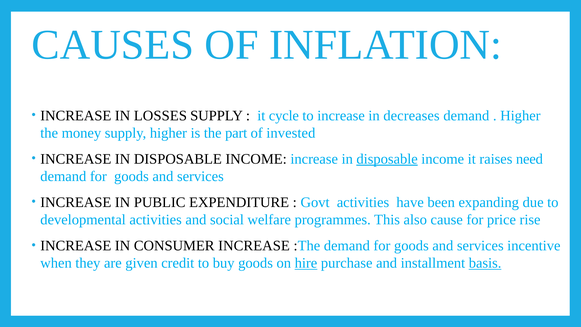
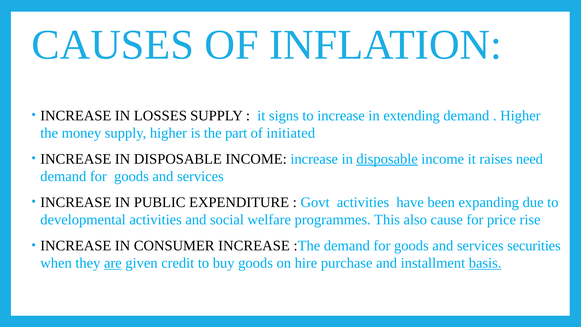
cycle: cycle -> signs (284, 116)
decreases: decreases -> extending (412, 116)
invested: invested -> initiated (291, 133)
incentive: incentive -> securities (534, 246)
are underline: none -> present (113, 263)
hire underline: present -> none (306, 263)
